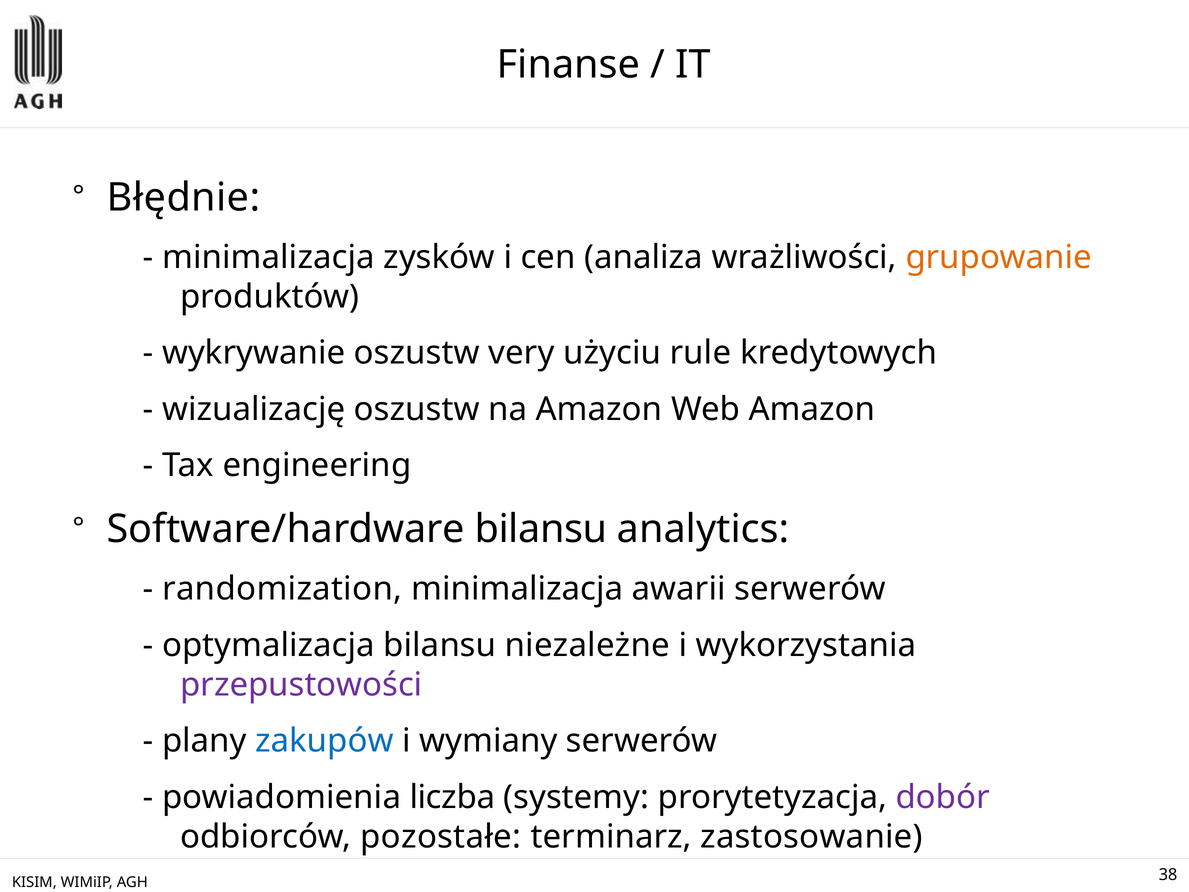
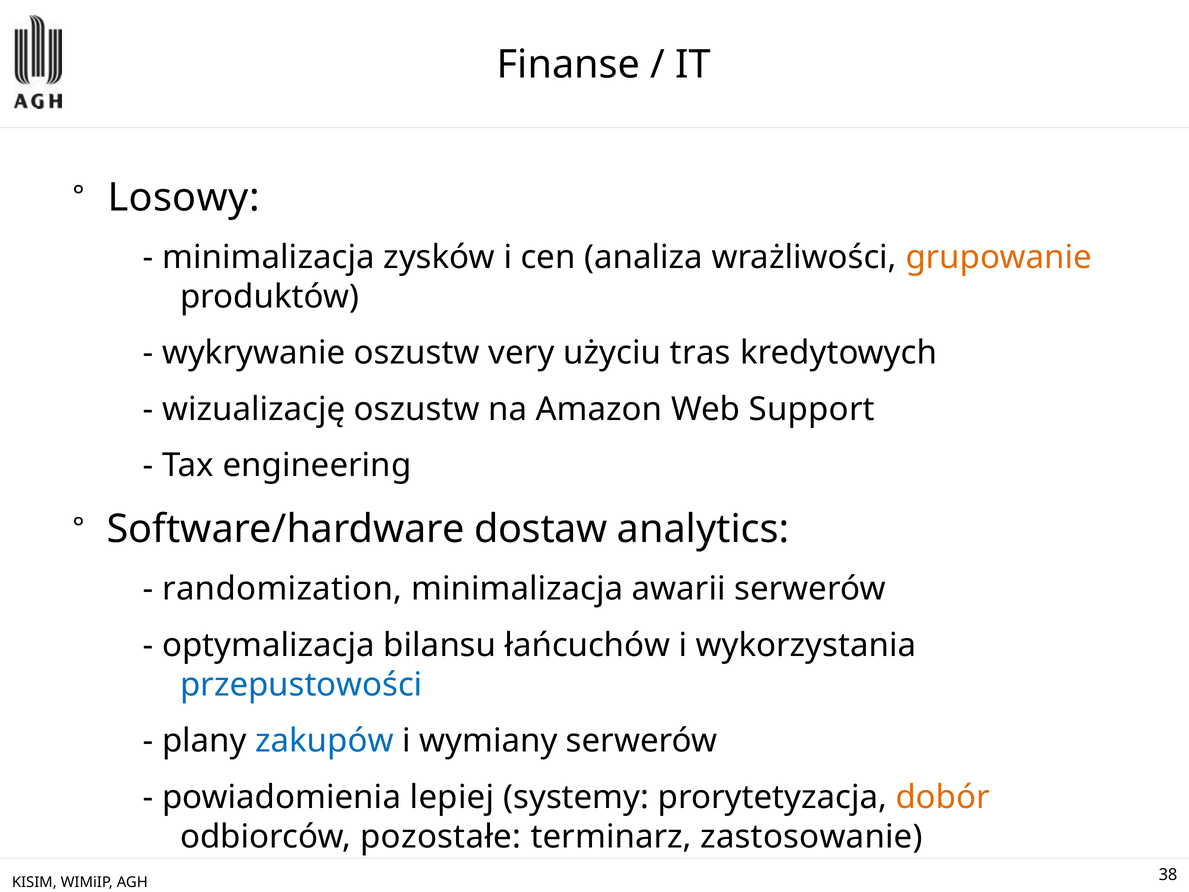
Błędnie: Błędnie -> Losowy (184, 197)
rule: rule -> tras (700, 353)
Web Amazon: Amazon -> Support (812, 409)
Software/hardware bilansu: bilansu -> dostaw (541, 529)
niezależne: niezależne -> łańcuchów (587, 645)
przepustowości colour: purple -> blue (301, 685)
liczba: liczba -> lepiej (452, 797)
dobór colour: purple -> orange (943, 797)
